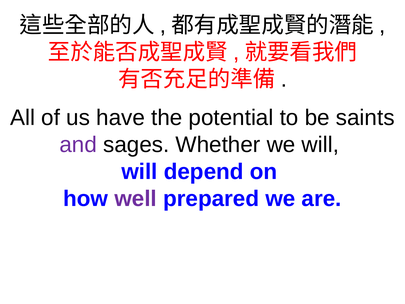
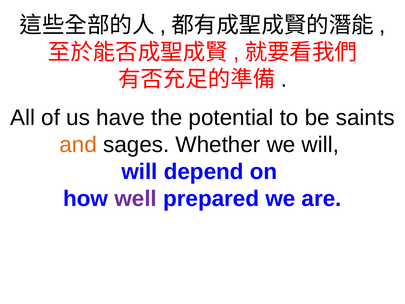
and colour: purple -> orange (78, 145)
